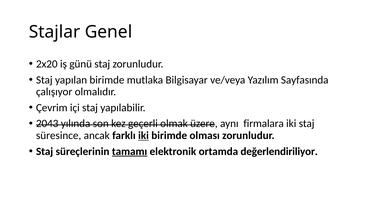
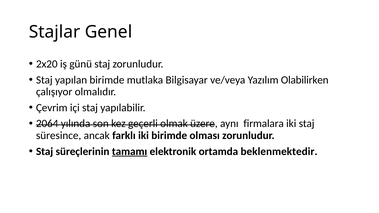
Sayfasında: Sayfasında -> Olabilirken (305, 80)
2043: 2043 -> 2064 (47, 124)
iki underline: present -> none (143, 136)
değerlendiriliyor: değerlendiriliyor -> beklenmektedir (279, 152)
